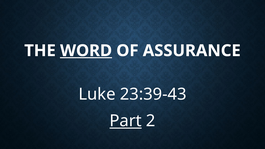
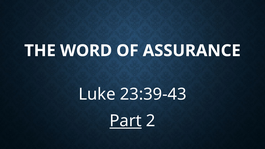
WORD underline: present -> none (86, 51)
